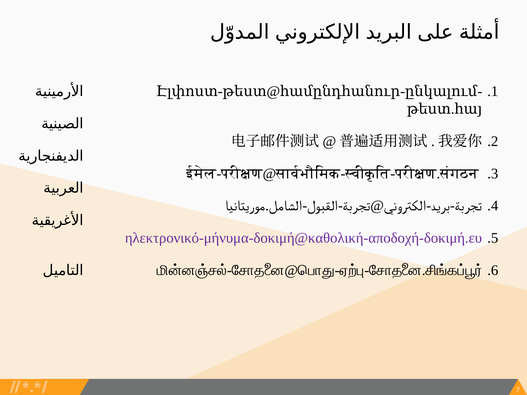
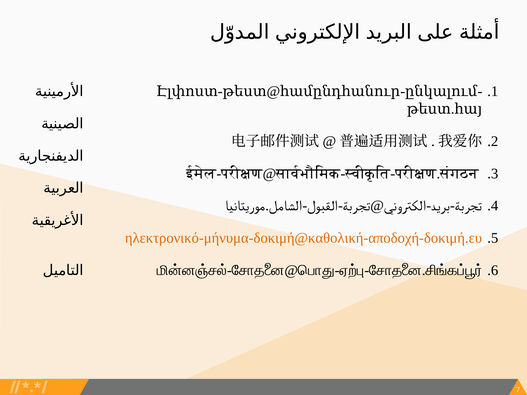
ηλεκτρονικό-μήνυμα-δοκιμή@καθολική-αποδοχή-δοκιμή.ευ colour: purple -> orange (303, 238)
